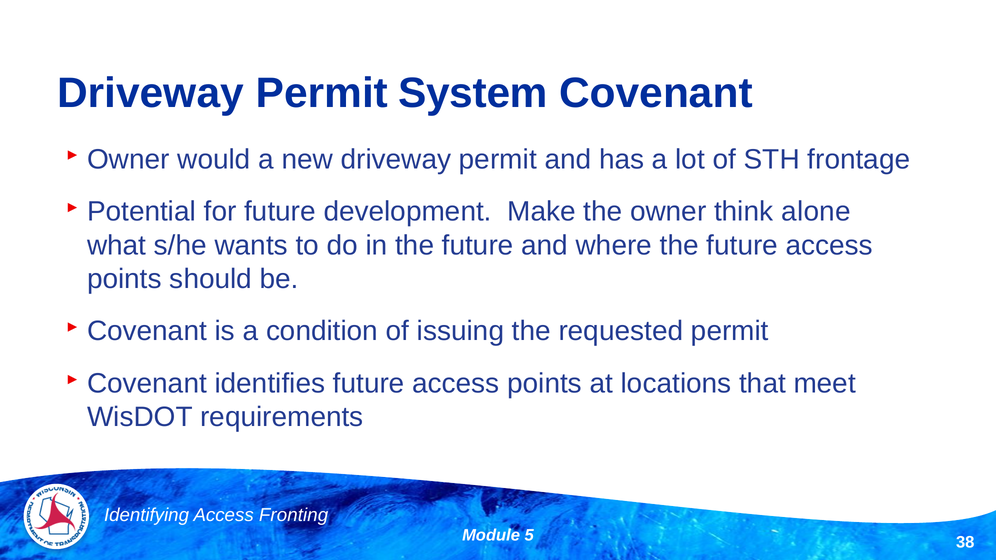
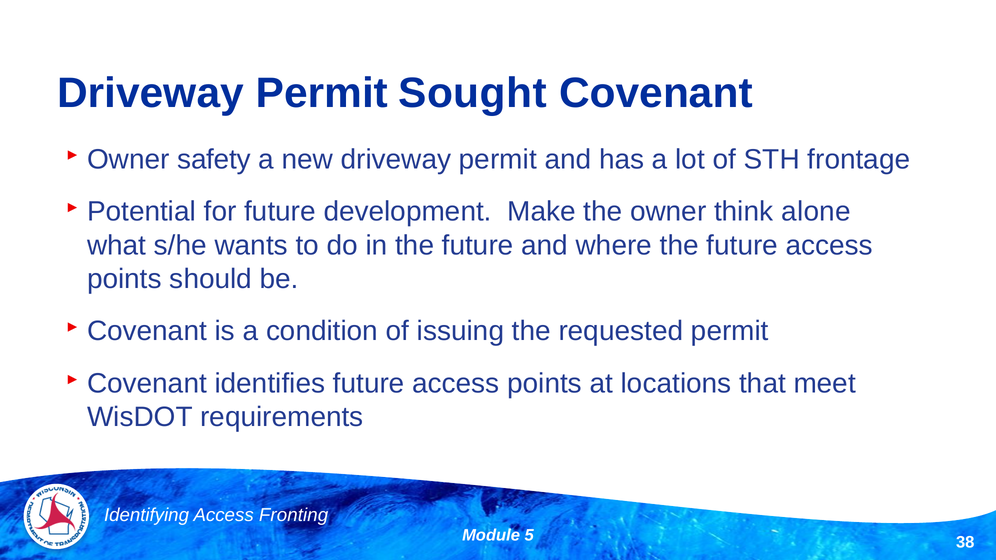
System: System -> Sought (473, 93)
would: would -> safety (214, 159)
